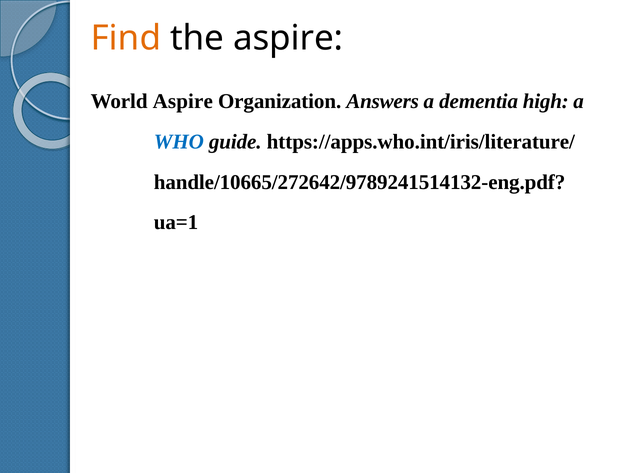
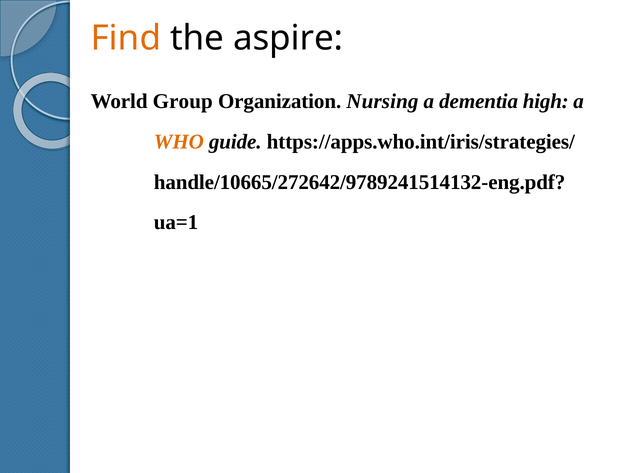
World Aspire: Aspire -> Group (183, 102)
Answers: Answers -> Nursing (382, 102)
WHO colour: blue -> orange (179, 142)
https://apps.who.int/iris/literature/: https://apps.who.int/iris/literature/ -> https://apps.who.int/iris/strategies/ (421, 142)
